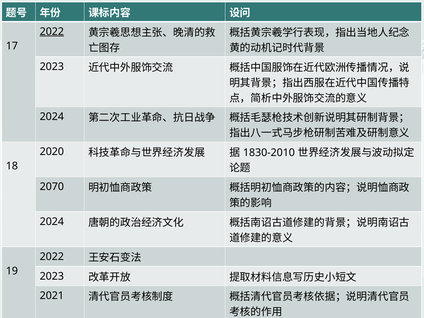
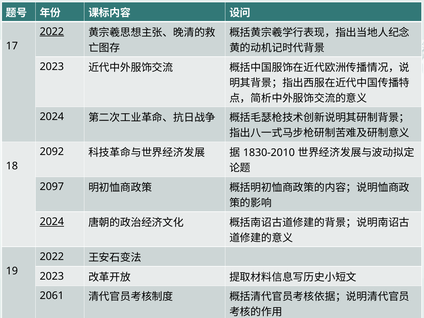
2020: 2020 -> 2092 (52, 152)
2070: 2070 -> 2097 (52, 187)
2024 underline: none -> present (52, 222)
2021: 2021 -> 2061 (52, 296)
